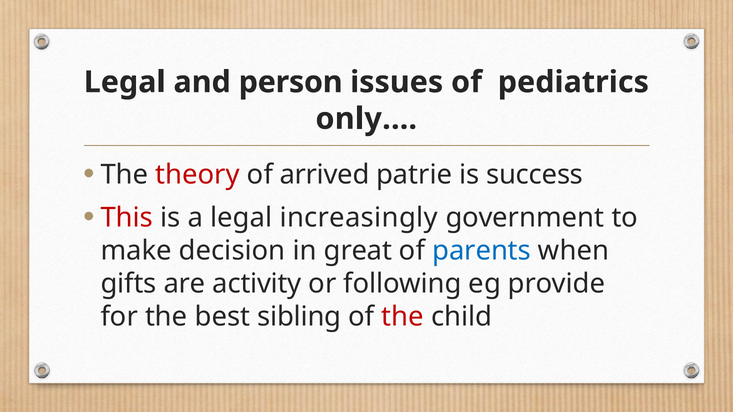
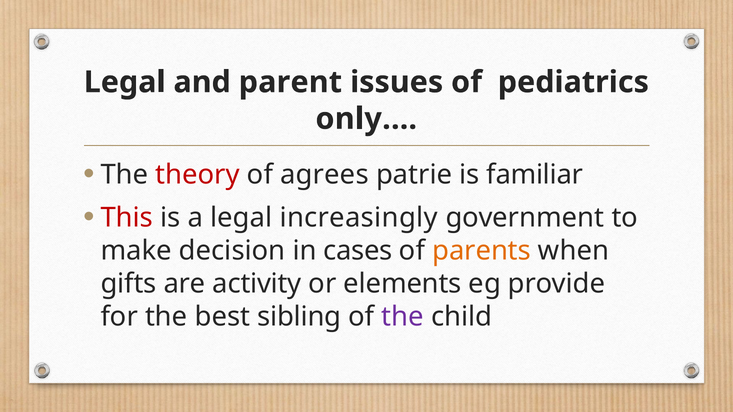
person: person -> parent (290, 82)
arrived: arrived -> agrees (324, 175)
success: success -> familiar (535, 175)
great: great -> cases (358, 251)
parents colour: blue -> orange (482, 251)
following: following -> elements (403, 284)
the colour: red -> purple (403, 317)
